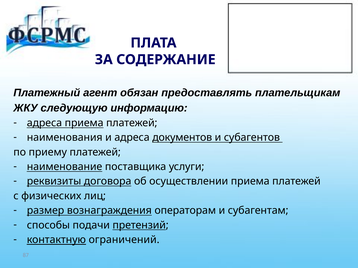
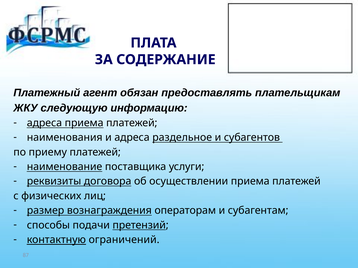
документов: документов -> раздельное (182, 138)
